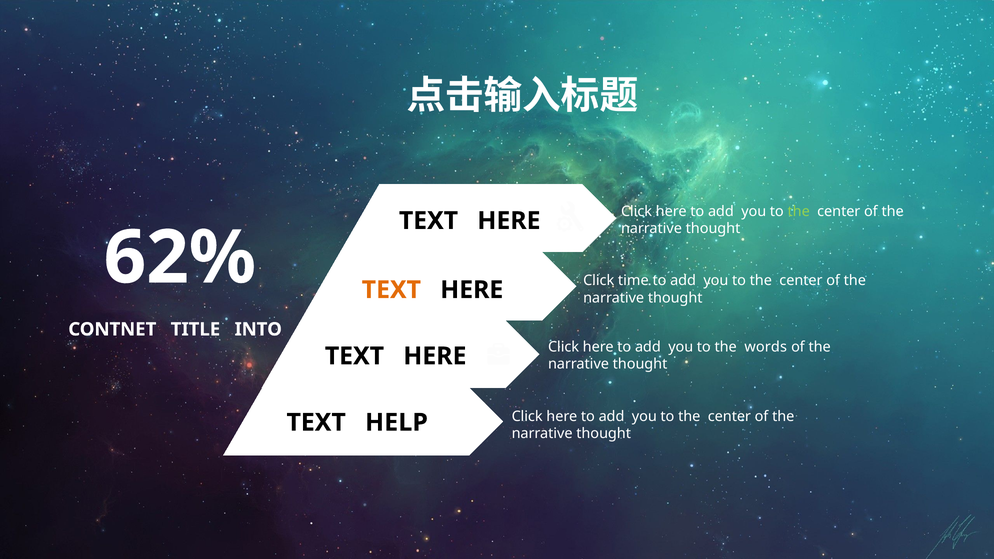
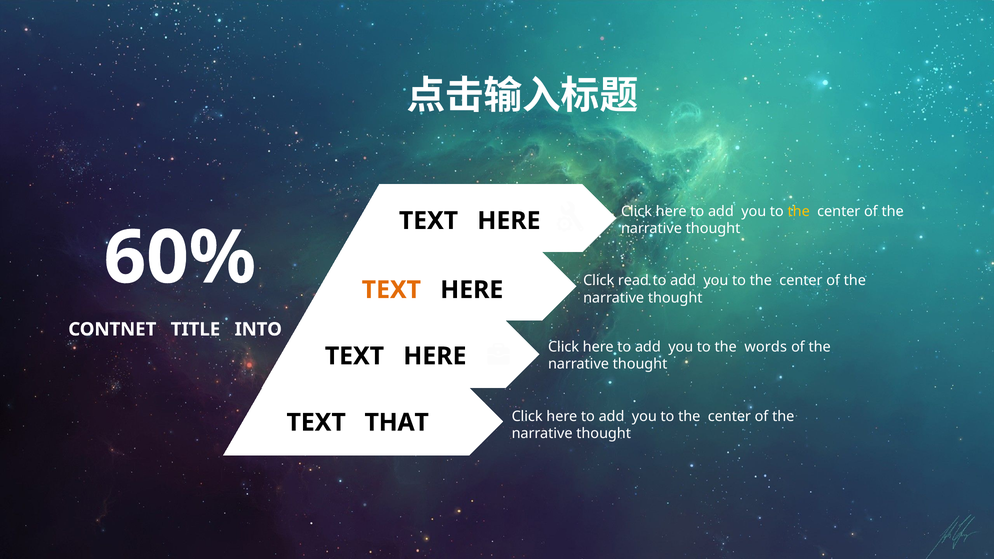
the colour: light green -> yellow (799, 211)
62%: 62% -> 60% (180, 258)
time: time -> read (633, 281)
HELP: HELP -> THAT (397, 423)
